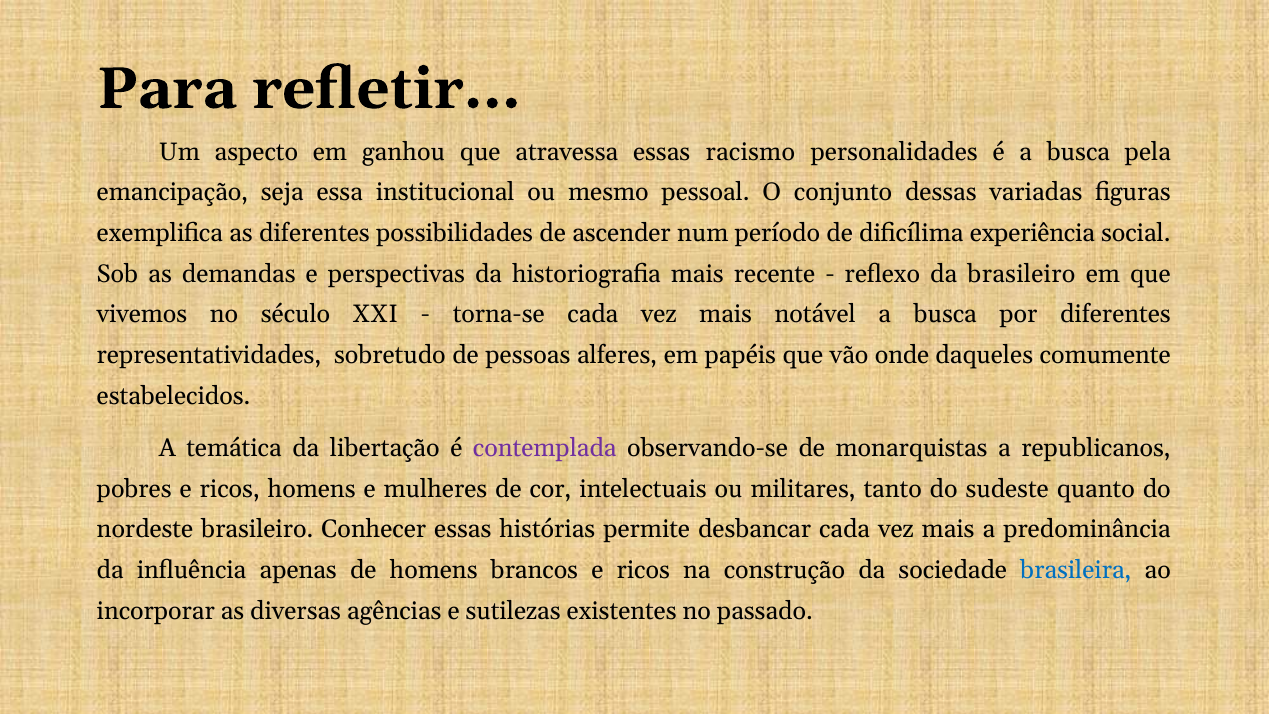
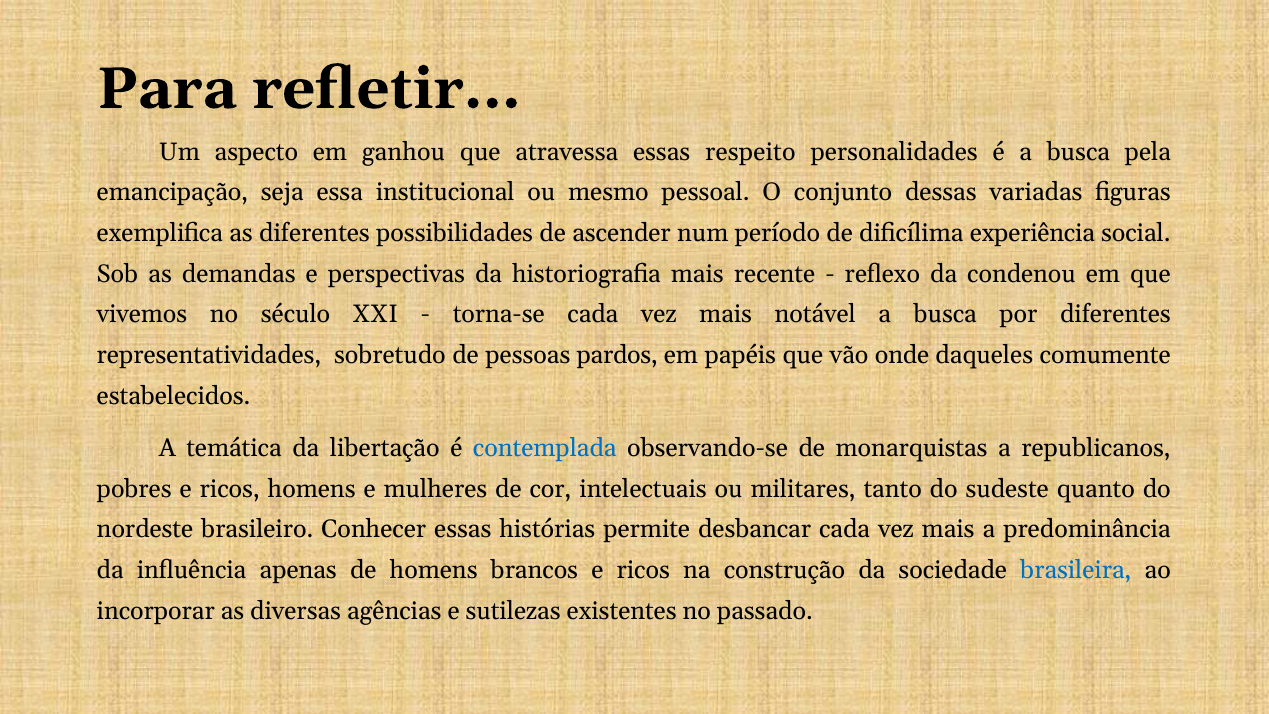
racismo: racismo -> respeito (750, 152)
da brasileiro: brasileiro -> condenou (1022, 274)
alferes: alferes -> pardos (617, 355)
contemplada colour: purple -> blue (545, 448)
